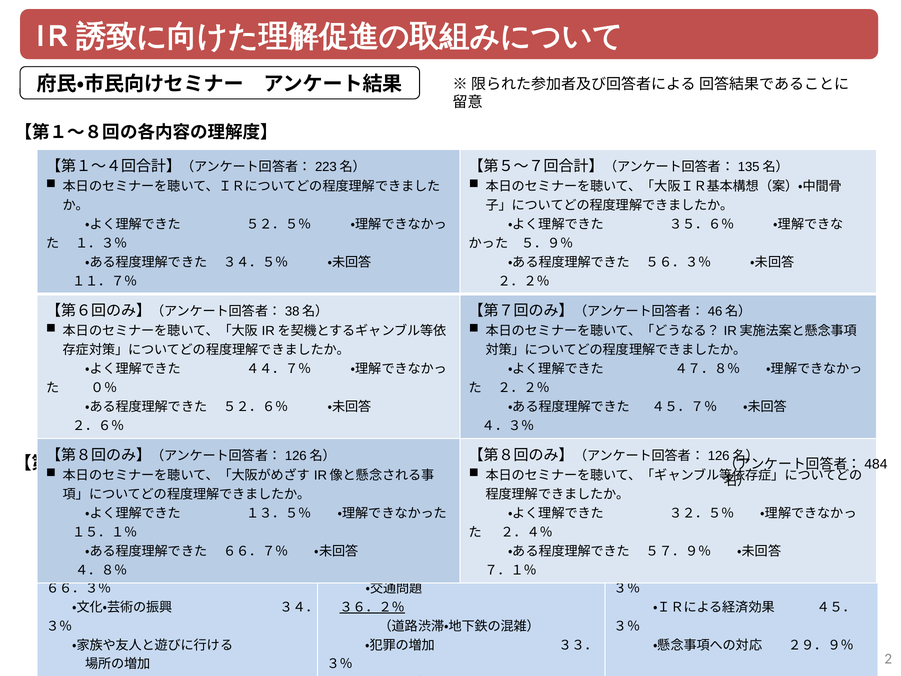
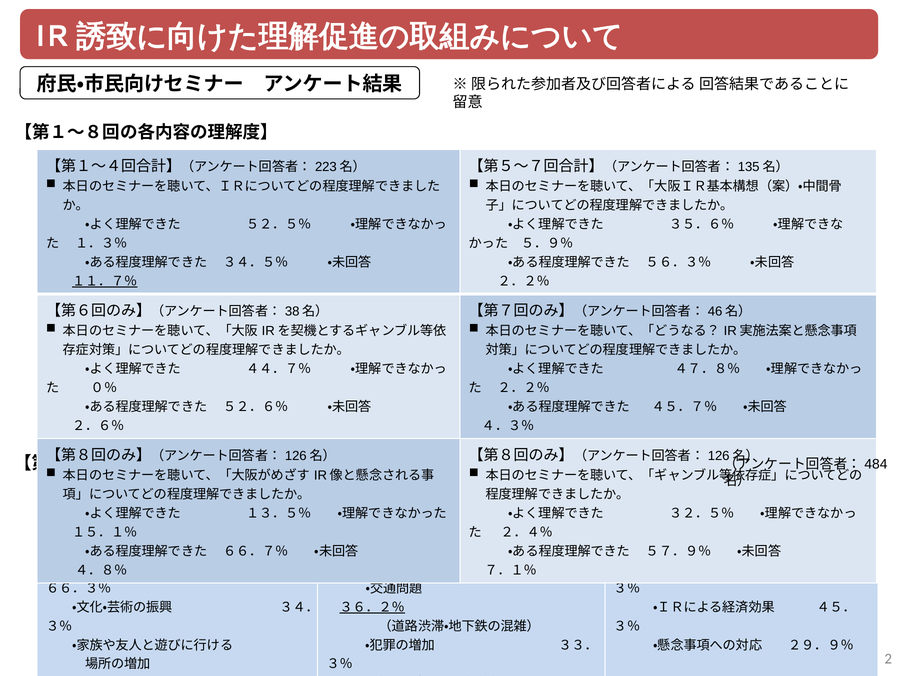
１１．７％ underline: none -> present (105, 281)
